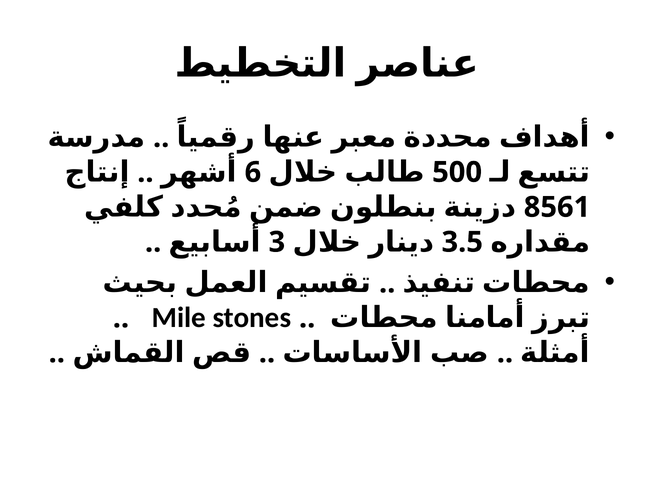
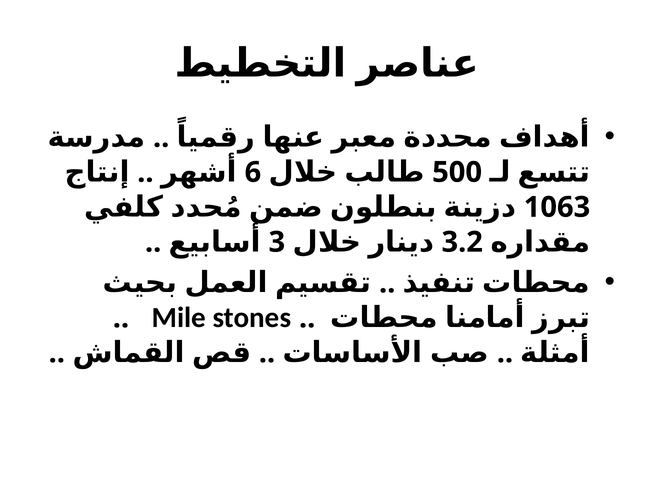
8561: 8561 -> 1063 (557, 207)
3.5: 3.5 -> 3.2 (462, 242)
